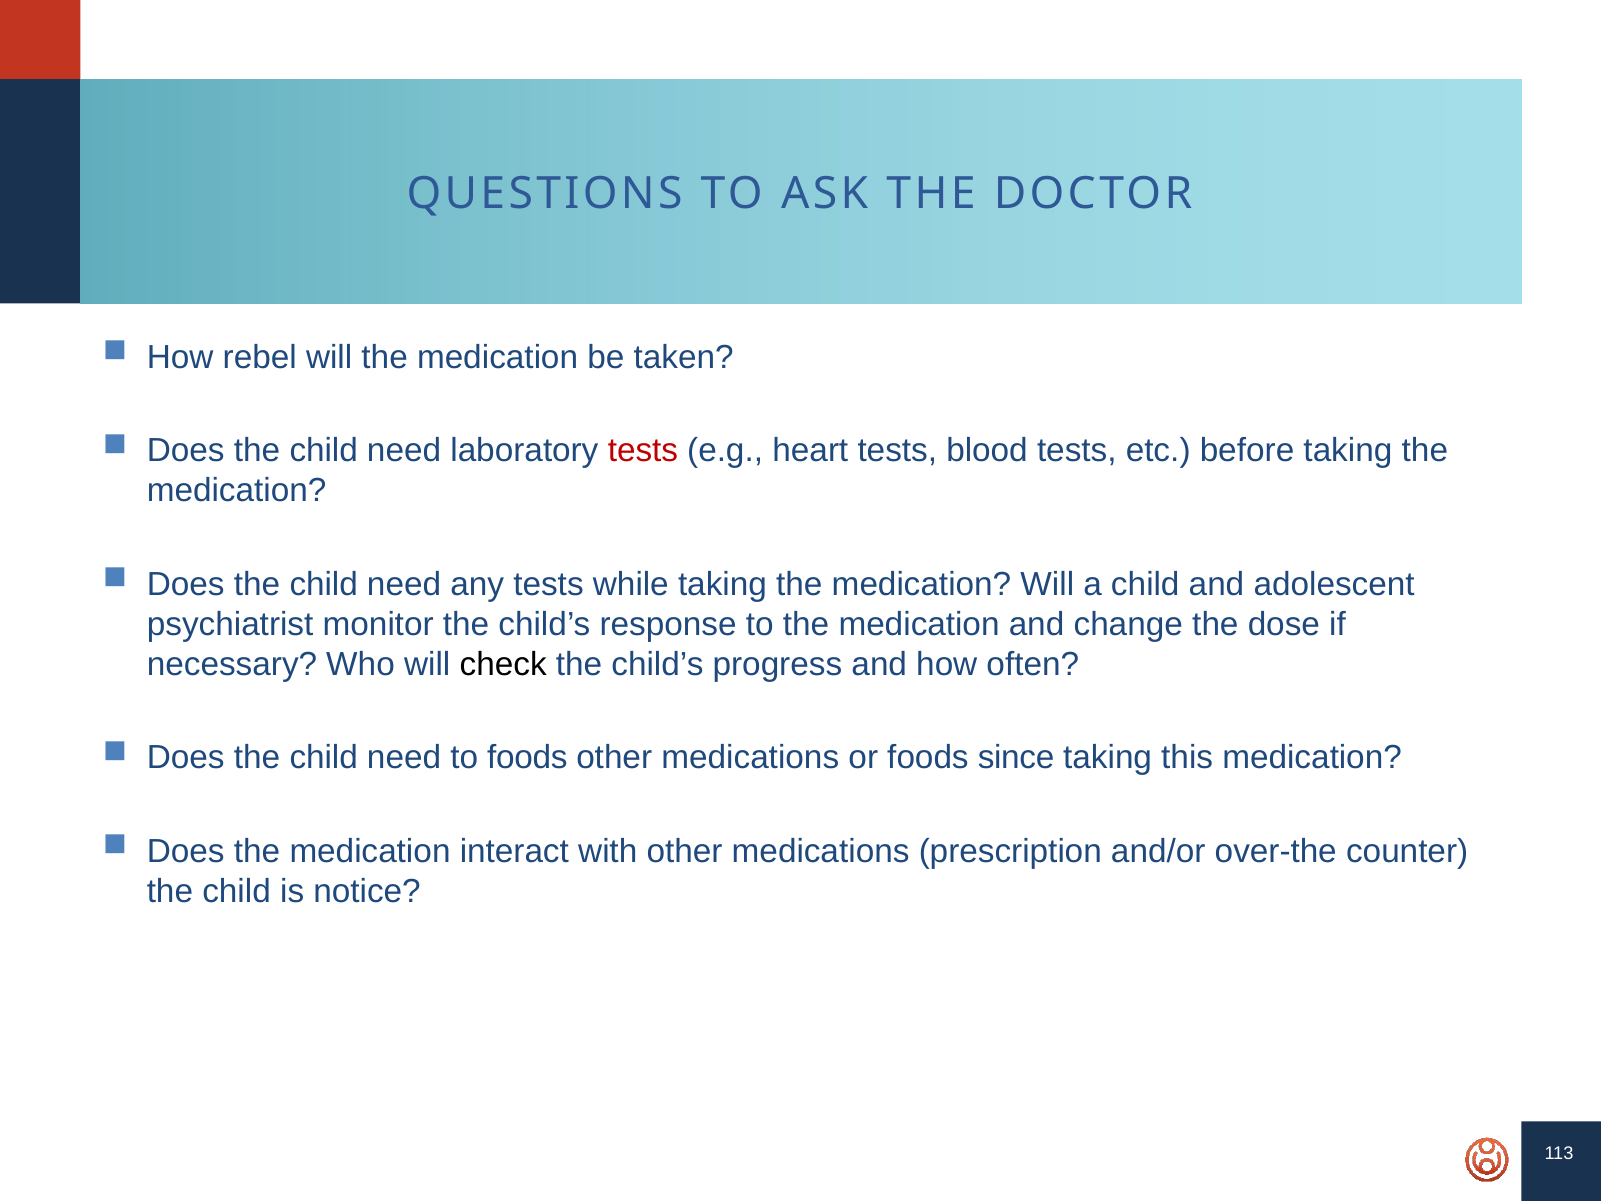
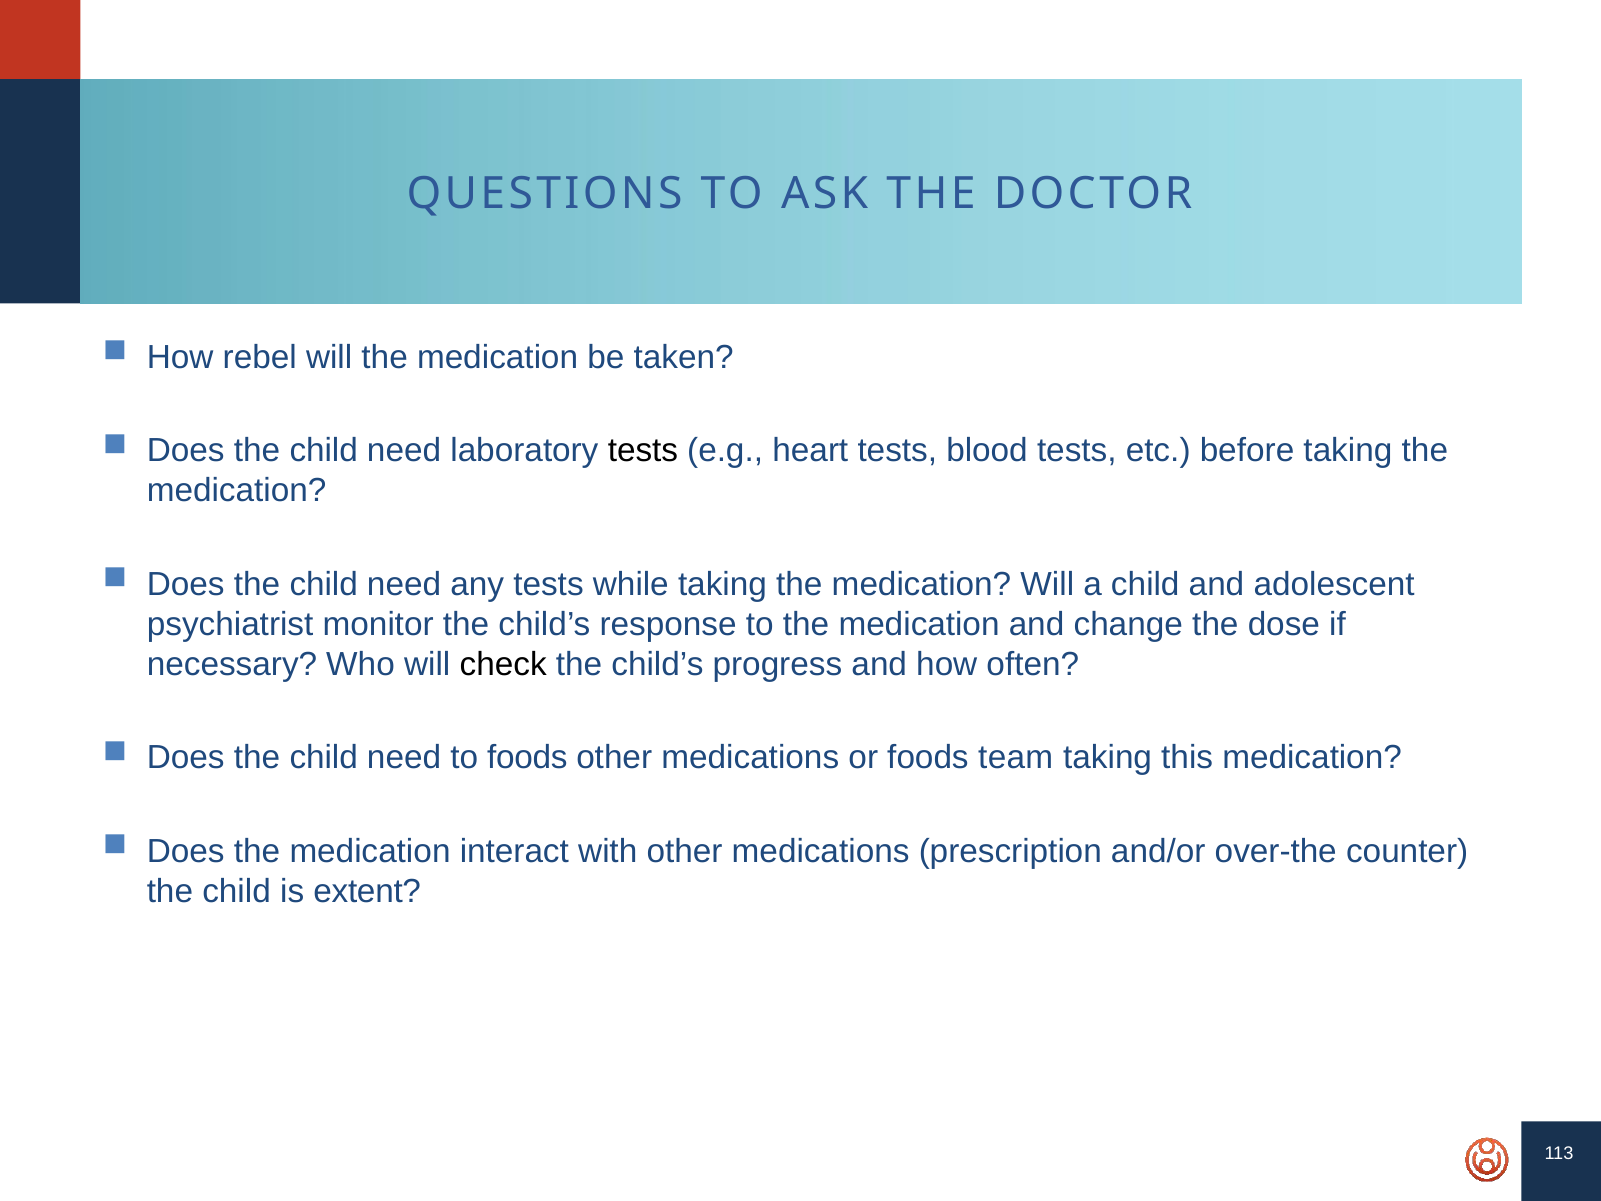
tests colour: red -> black (643, 451)
since: since -> team (1016, 758)
notice: notice -> extent (367, 891)
